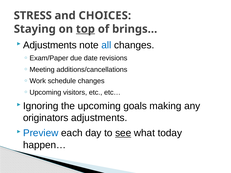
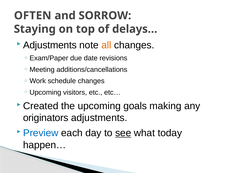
STRESS: STRESS -> OFTEN (33, 16)
CHOICES: CHOICES -> SORROW (105, 16)
top underline: present -> none (85, 29)
brings…: brings… -> delays… (135, 29)
all colour: blue -> orange (106, 45)
Ignoring: Ignoring -> Created (41, 106)
